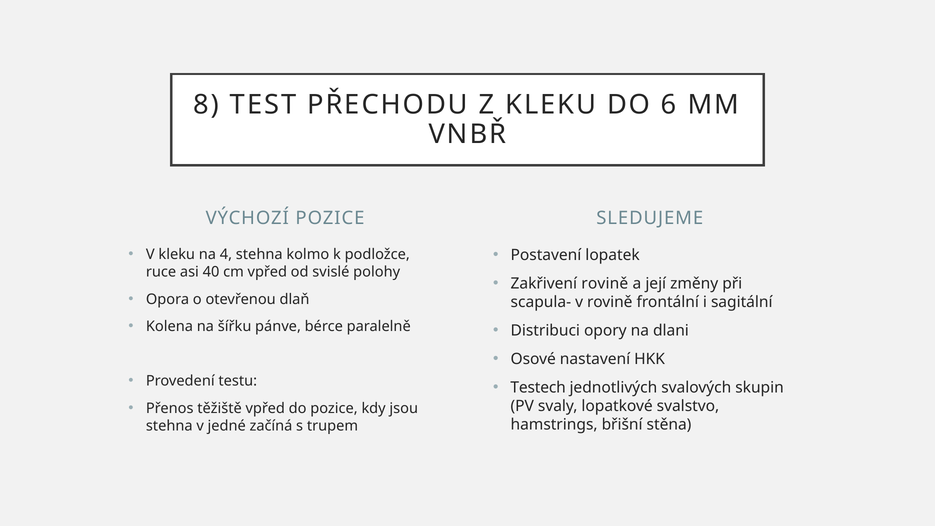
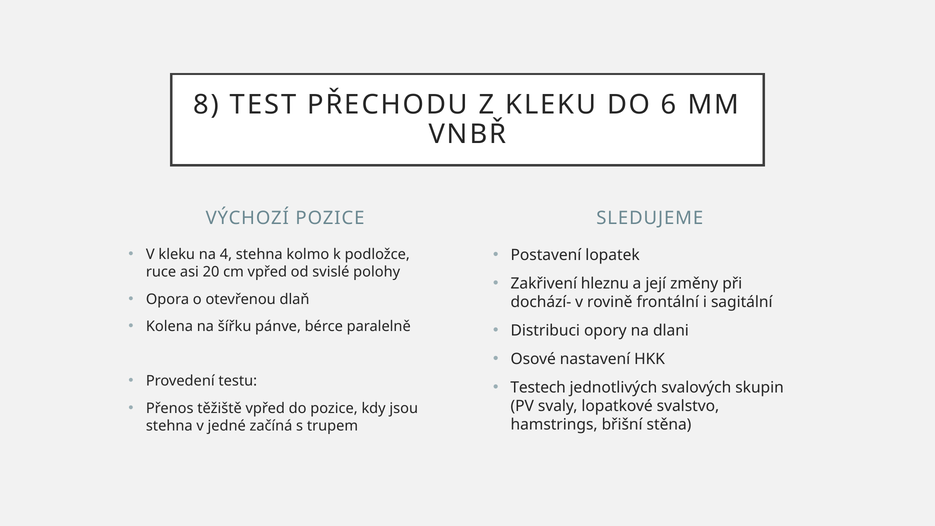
40: 40 -> 20 (211, 272)
Zakřivení rovině: rovině -> hleznu (605, 283)
scapula-: scapula- -> dochází- (541, 302)
